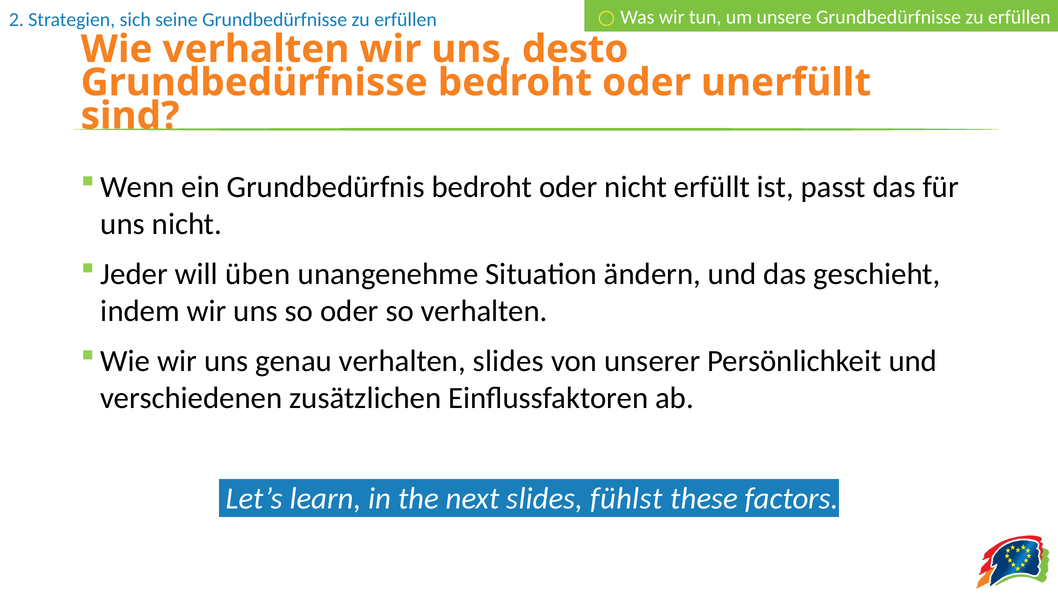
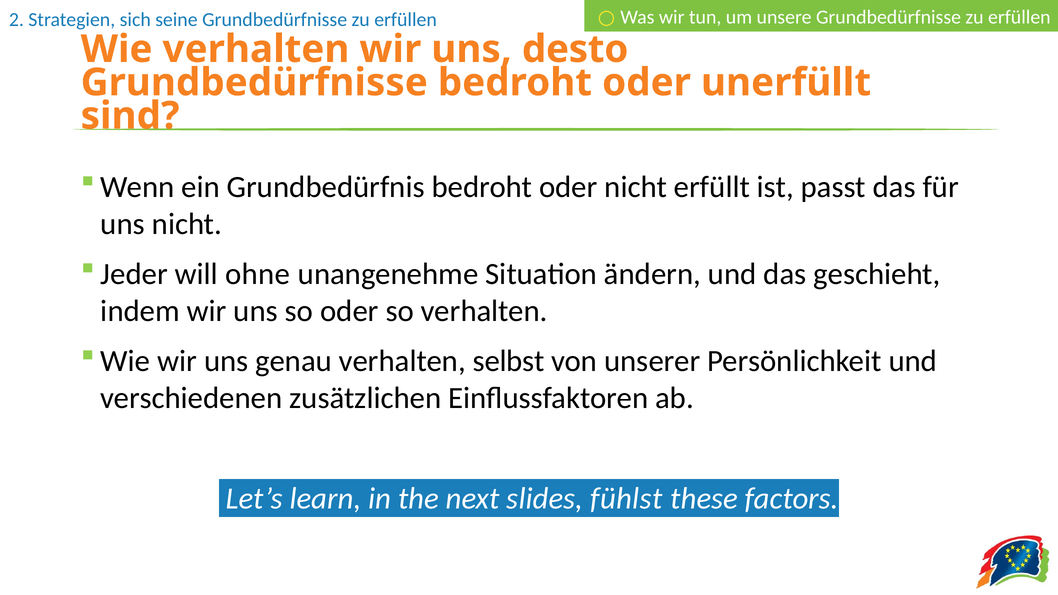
üben: üben -> ohne (258, 274)
verhalten slides: slides -> selbst (509, 361)
